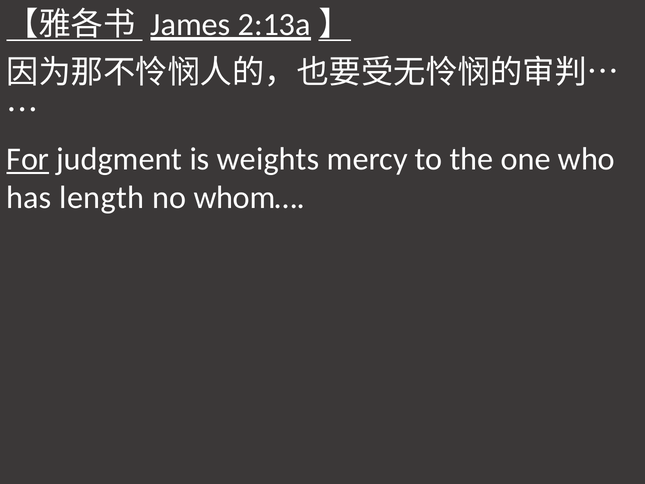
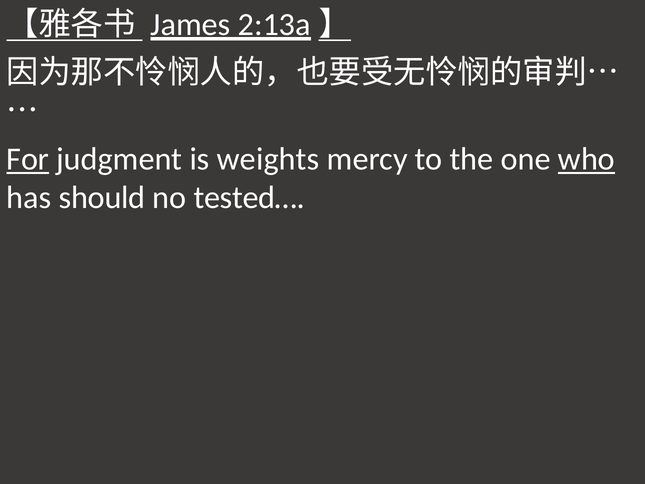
who underline: none -> present (586, 159)
length: length -> should (102, 198)
whom…: whom… -> tested… (249, 198)
